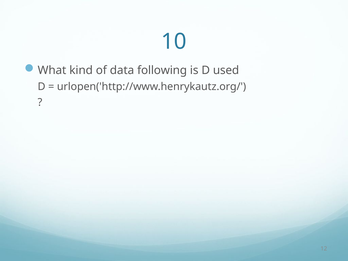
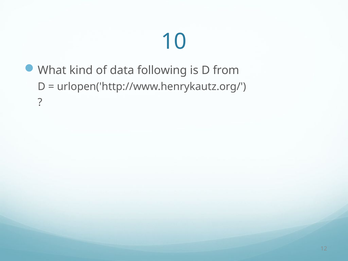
used: used -> from (226, 70)
